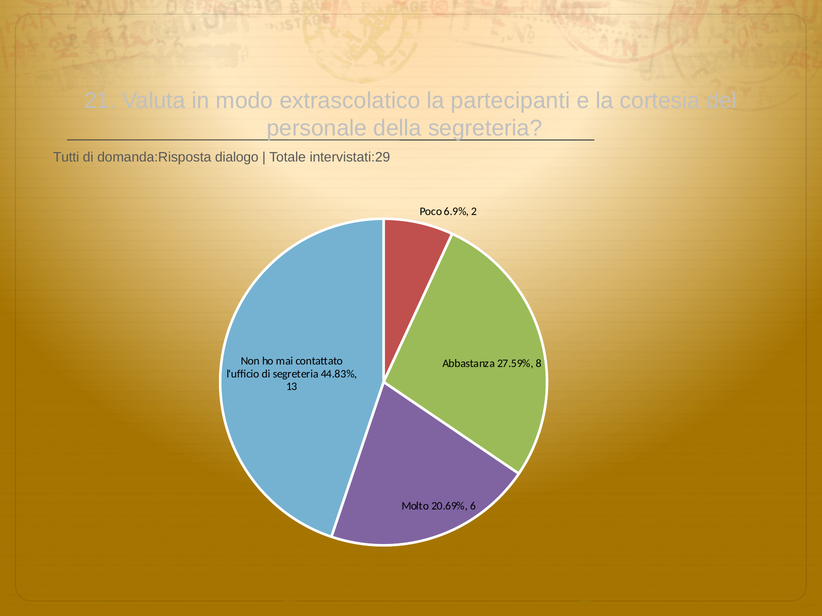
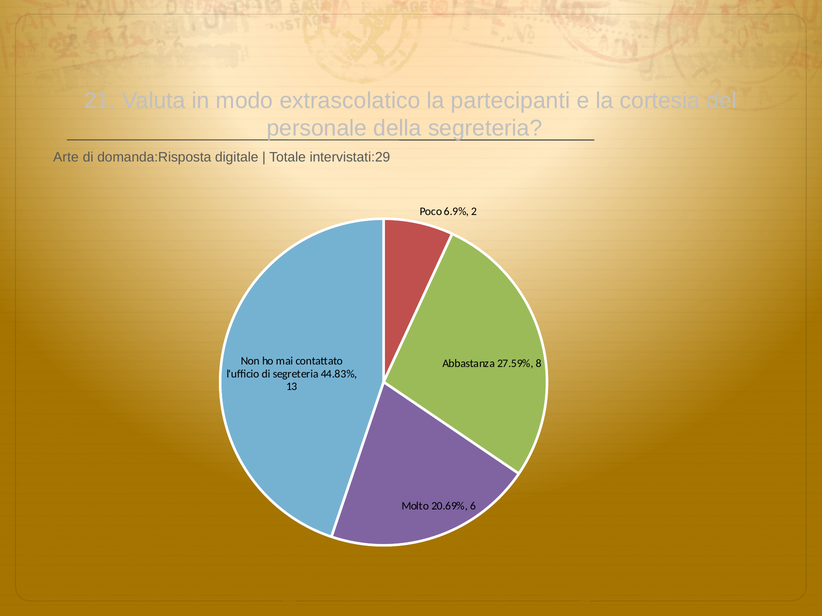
Tutti: Tutti -> Arte (66, 157)
dialogo: dialogo -> digitale (237, 157)
